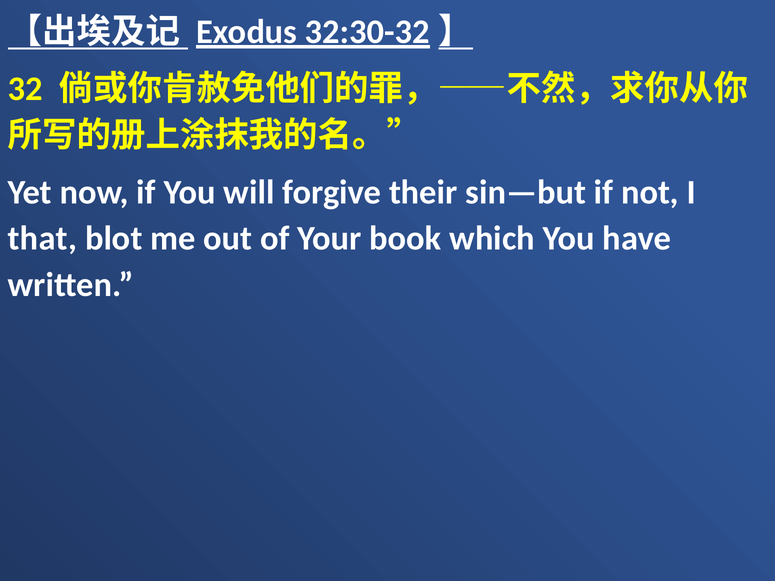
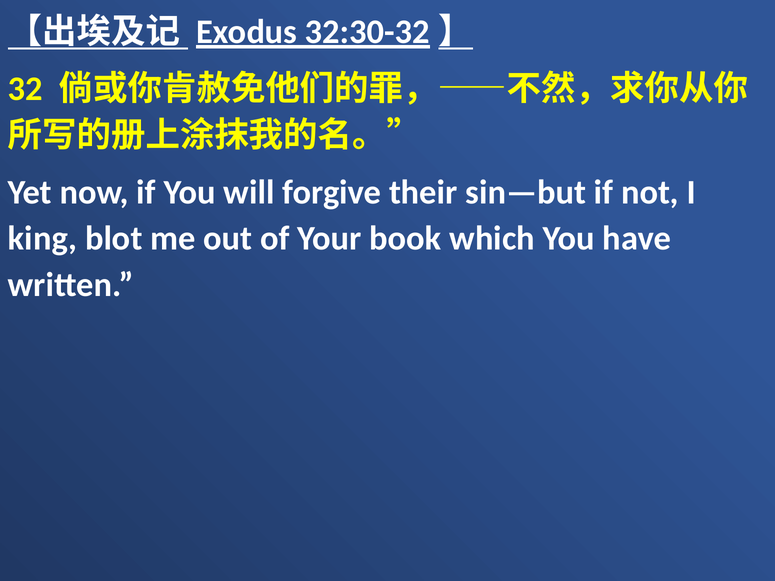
that: that -> king (42, 239)
